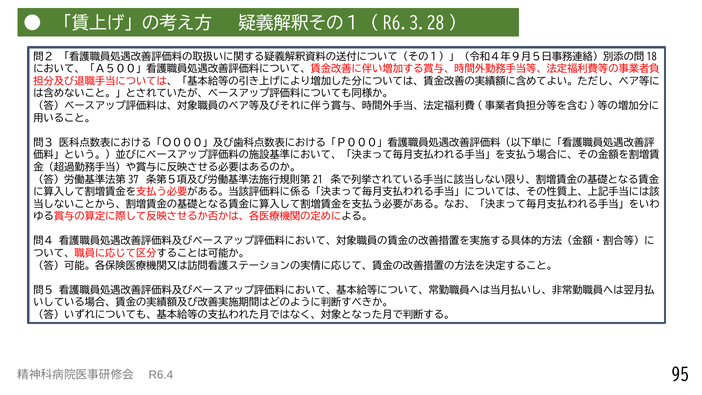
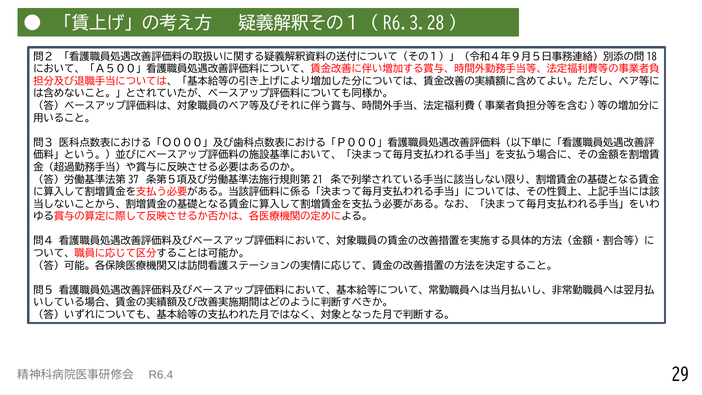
95: 95 -> 29 (680, 375)
